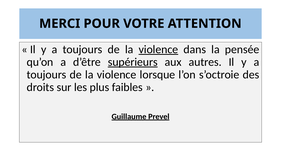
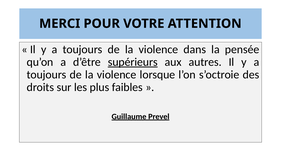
violence underline: present -> none (158, 49)
